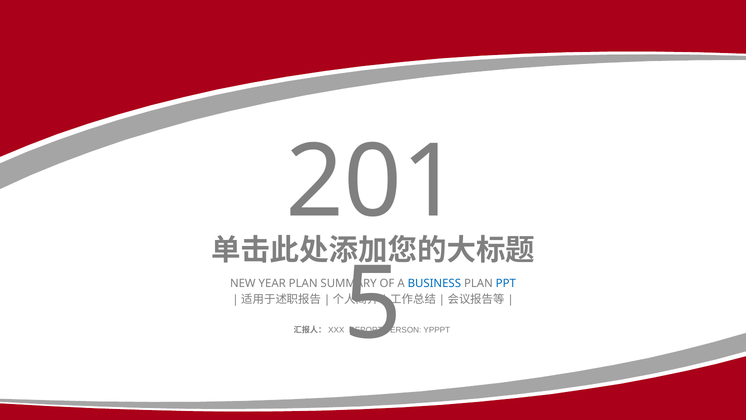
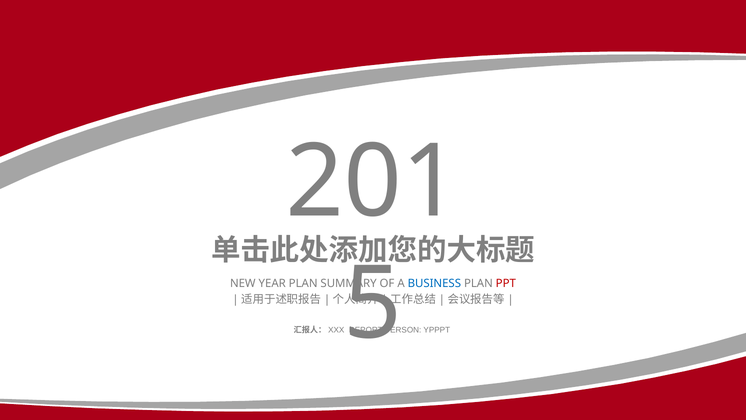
PPT colour: blue -> red (506, 283)
